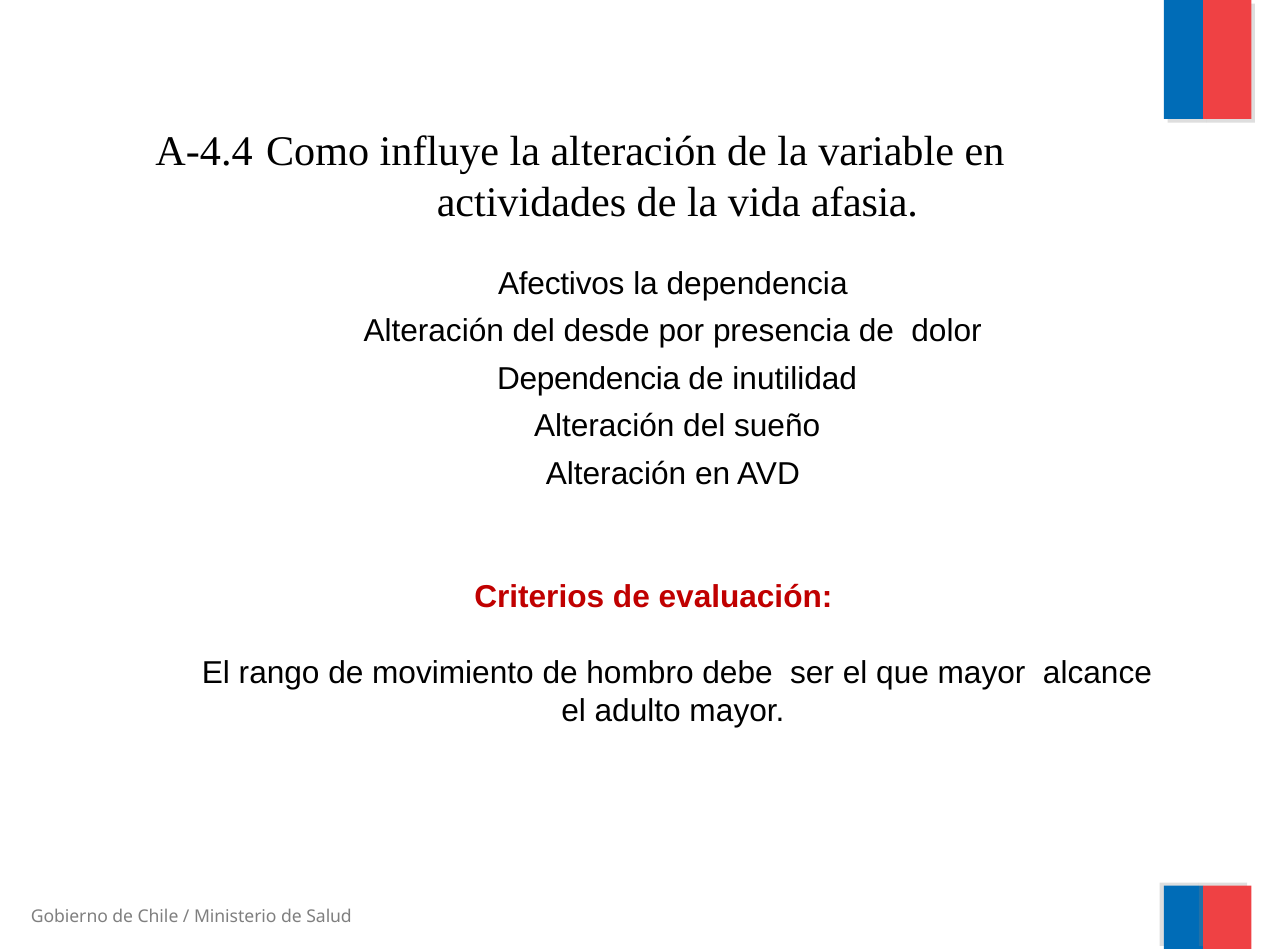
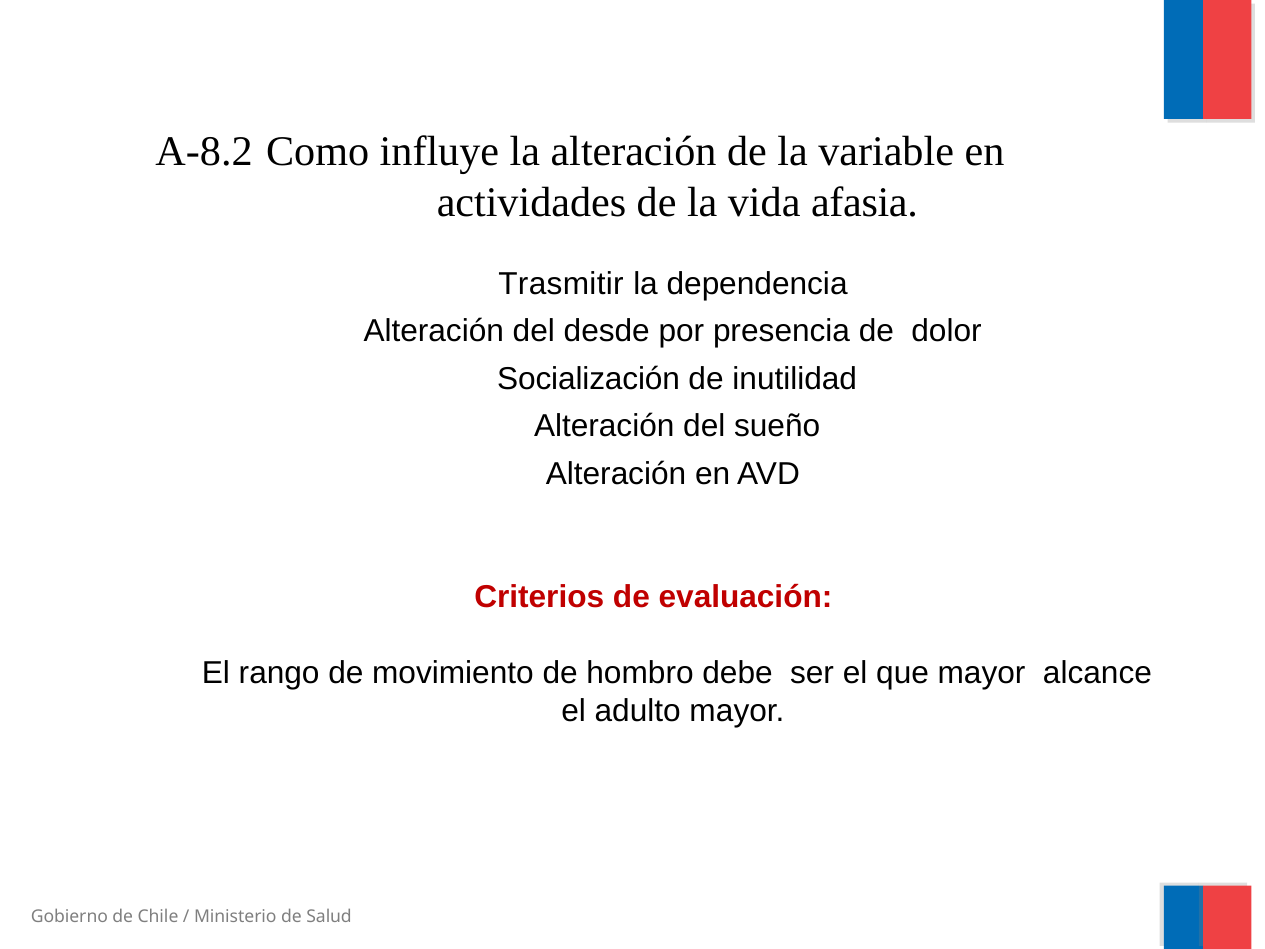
A-4.4: A-4.4 -> A-8.2 (204, 152)
Afectivos: Afectivos -> Trasmitir (561, 284)
Dependencia: Dependencia -> Socialización (589, 379)
